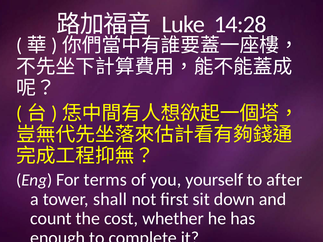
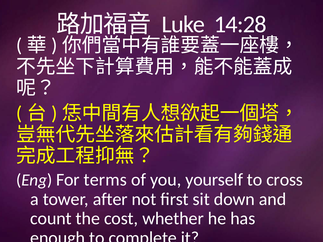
after: after -> cross (285, 180)
shall: shall -> after (110, 199)
